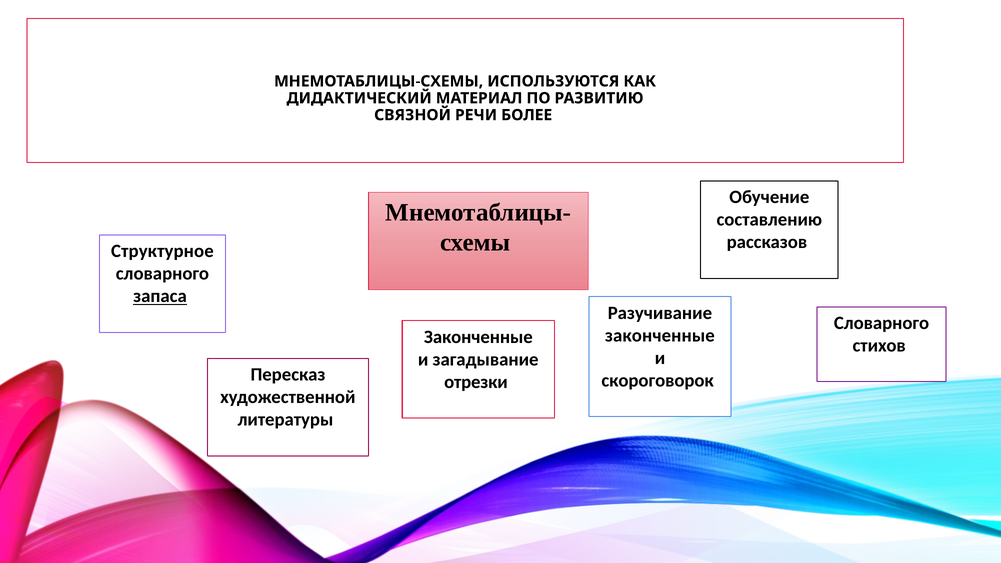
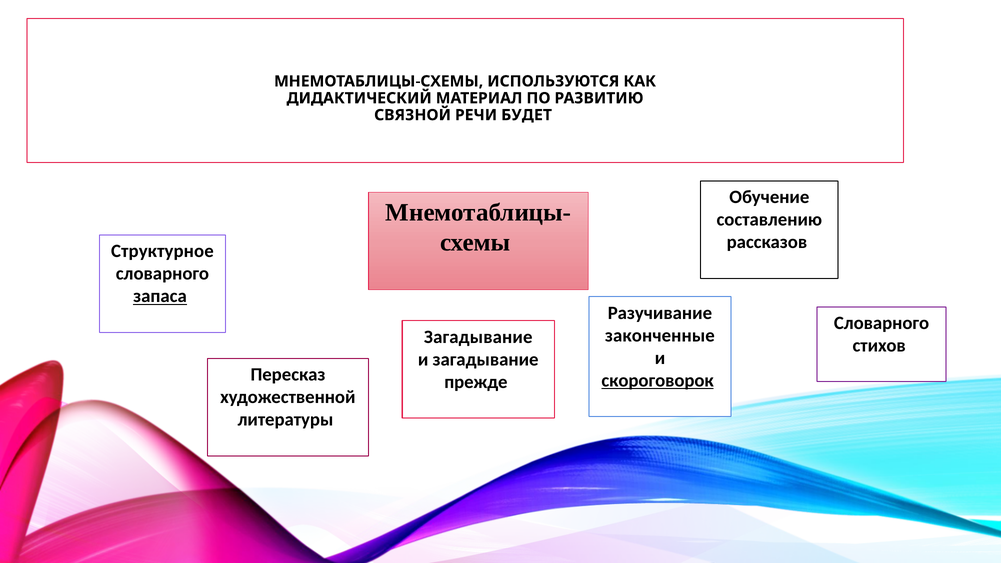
БОЛЕЕ: БОЛЕЕ -> БУДЕТ (527, 115)
Законченные: Законченные -> Загадывание (478, 337)
скороговорок underline: none -> present (658, 380)
отрезки: отрезки -> прежде (476, 382)
